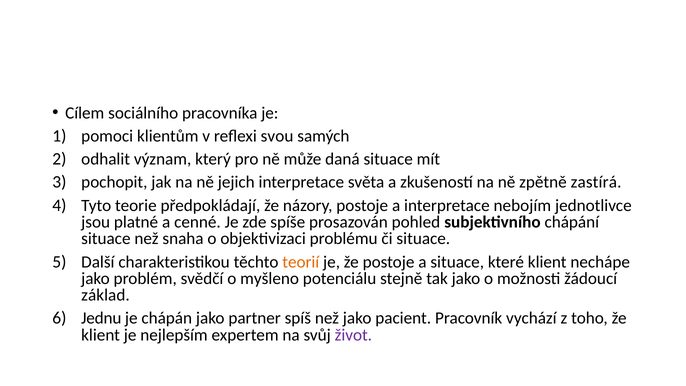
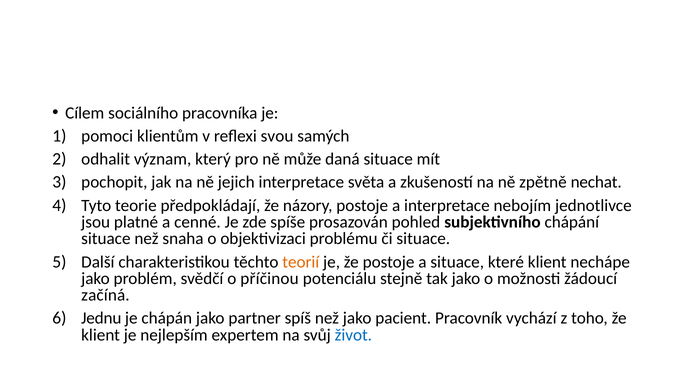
zastírá: zastírá -> nechat (596, 182)
myšleno: myšleno -> příčinou (270, 278)
základ: základ -> začíná (105, 295)
život colour: purple -> blue (353, 335)
